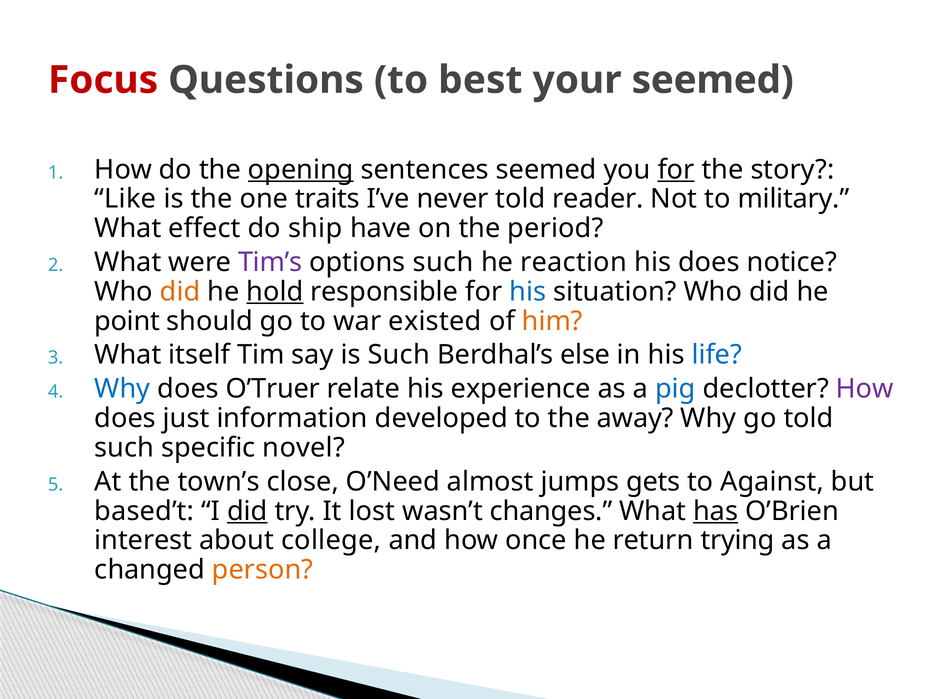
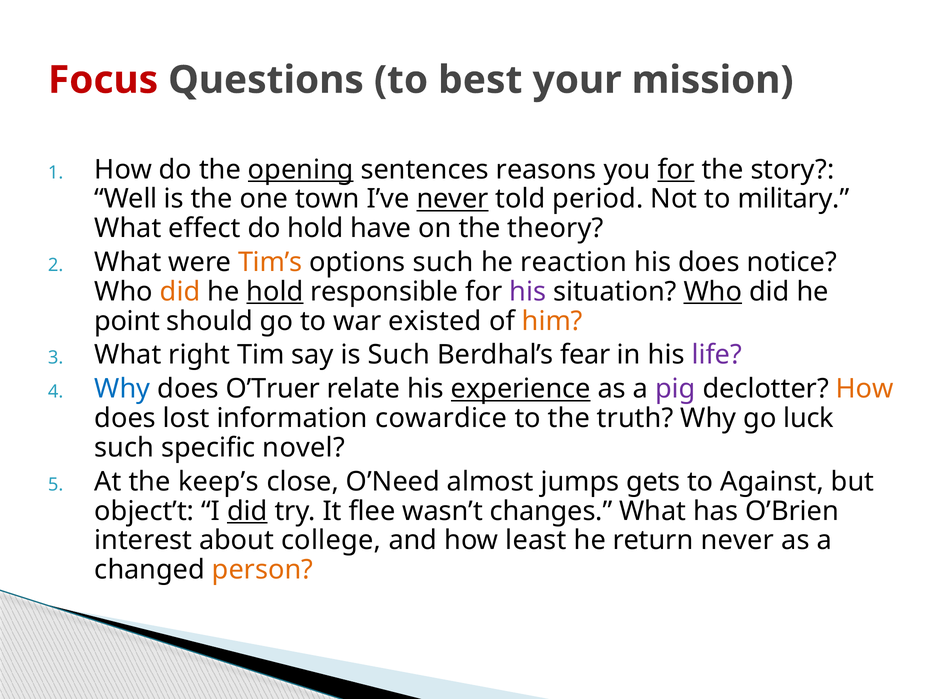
your seemed: seemed -> mission (713, 80)
sentences seemed: seemed -> reasons (546, 169)
Like: Like -> Well (126, 199)
traits: traits -> town (327, 199)
never underline: none -> present (453, 199)
reader: reader -> period (598, 199)
do ship: ship -> hold (316, 228)
period: period -> theory (555, 228)
Tim’s colour: purple -> orange (270, 262)
his colour: blue -> purple (528, 291)
Who underline: none -> present (713, 291)
itself: itself -> right (199, 355)
else: else -> fear (585, 355)
life colour: blue -> purple (717, 355)
experience underline: none -> present (521, 389)
pig colour: blue -> purple (675, 389)
How colour: purple -> orange (865, 389)
just: just -> lost (186, 418)
developed: developed -> cowardice (441, 418)
away: away -> truth (635, 418)
go told: told -> luck (809, 418)
town’s: town’s -> keep’s (219, 481)
based’t: based’t -> object’t (144, 510)
lost: lost -> flee (372, 510)
has underline: present -> none (716, 510)
once: once -> least (536, 540)
return trying: trying -> never (737, 540)
